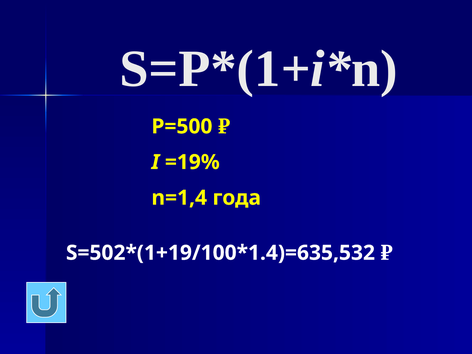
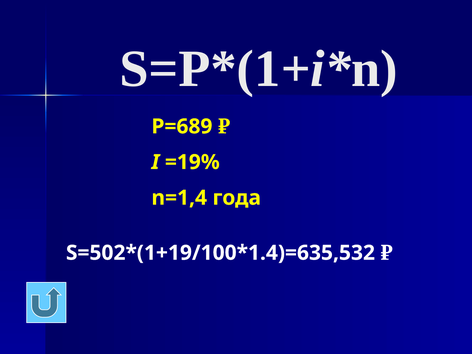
P=500: P=500 -> P=689 (182, 126)
